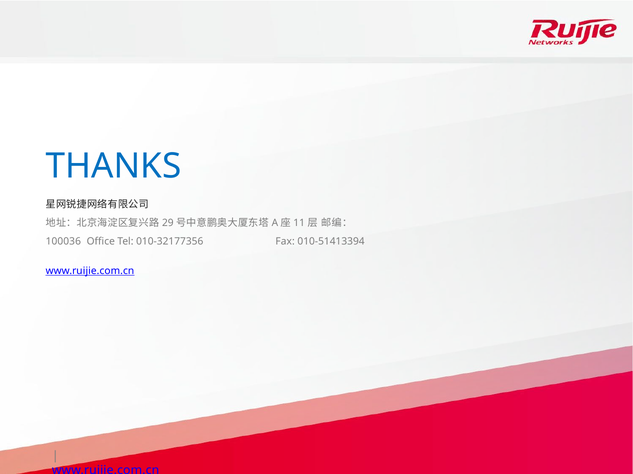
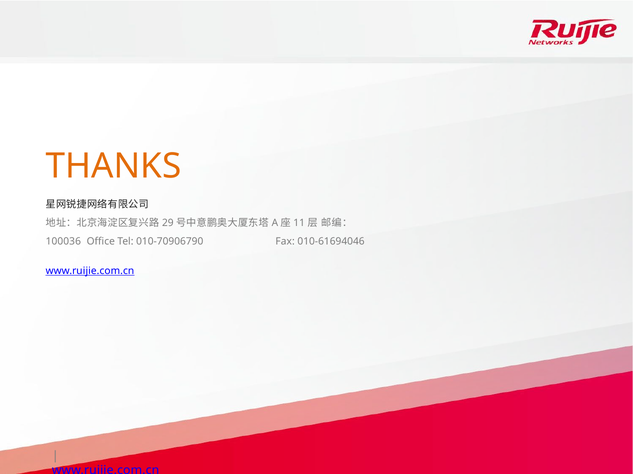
THANKS colour: blue -> orange (114, 166)
010-32177356: 010-32177356 -> 010-70906790 (170, 242)
010-51413394: 010-51413394 -> 010-61694046 (331, 242)
